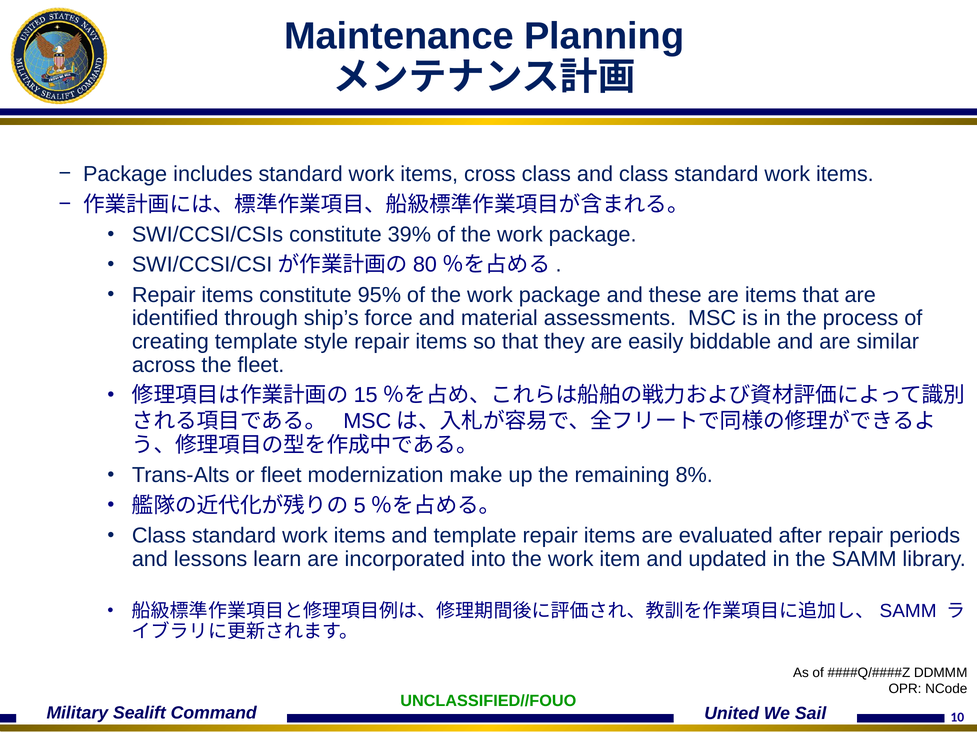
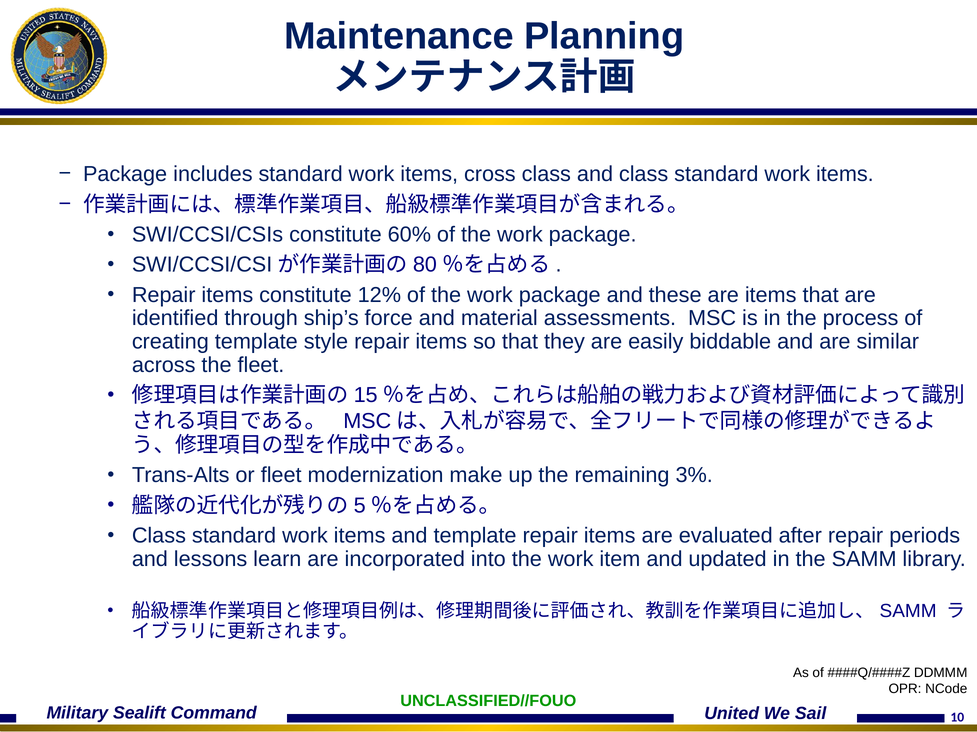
39%: 39% -> 60% (409, 235)
95%: 95% -> 12% (379, 295)
8%: 8% -> 3% (694, 476)
